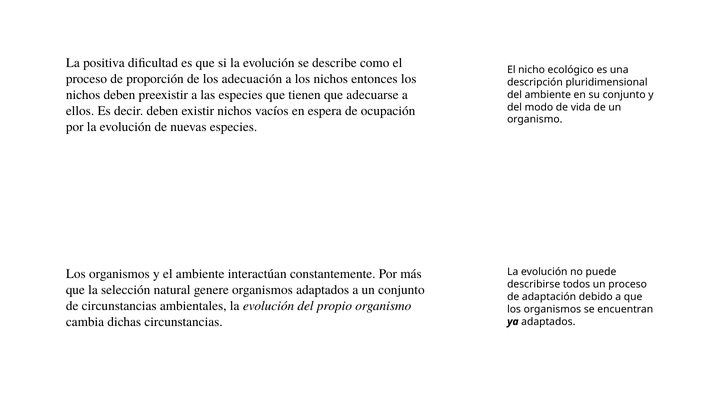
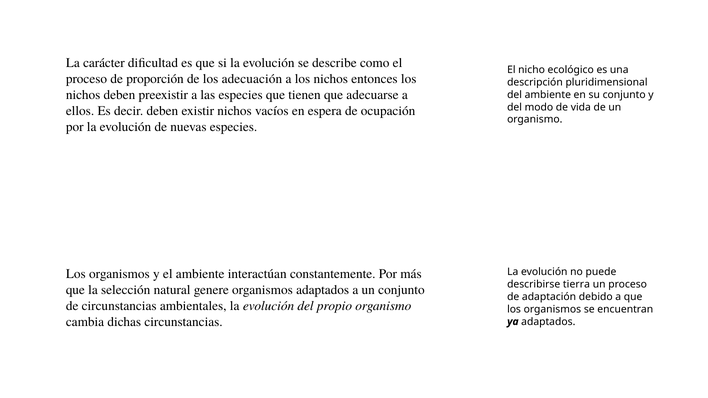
positiva: positiva -> carácter (104, 63)
todos: todos -> tierra (576, 285)
